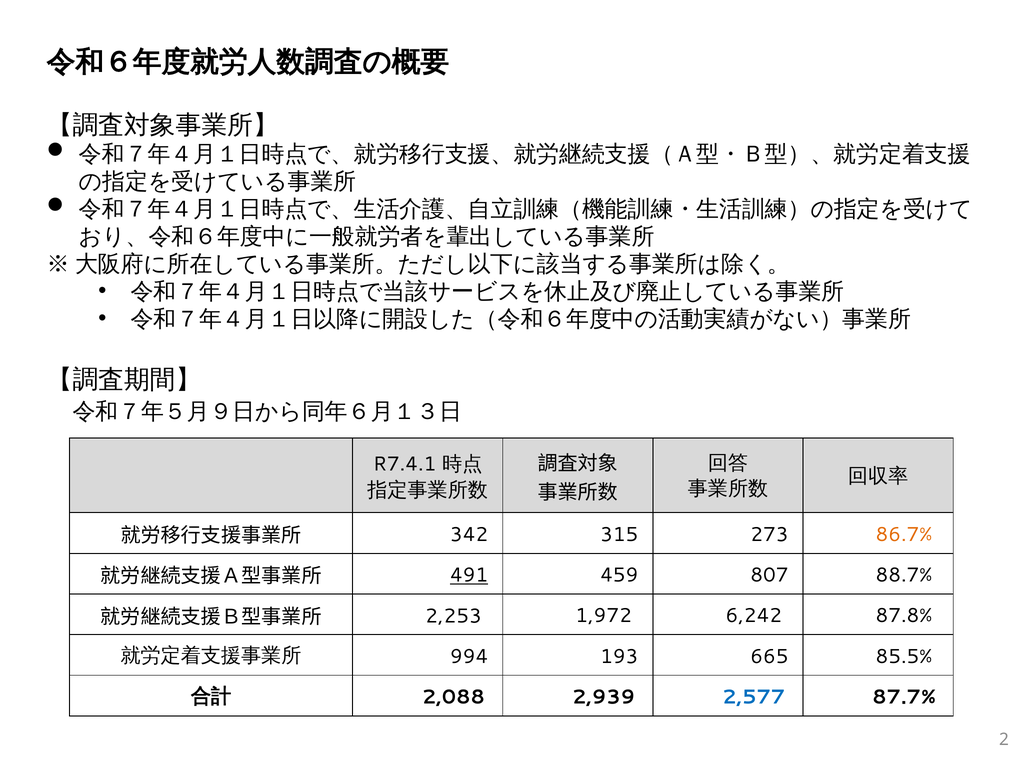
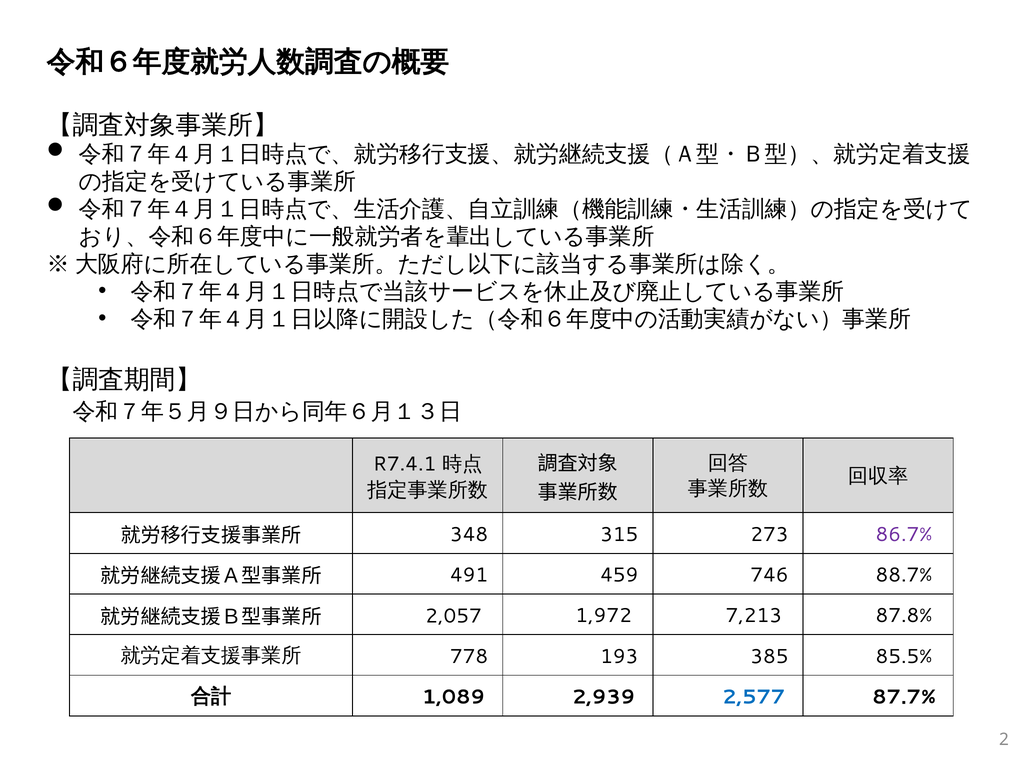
342: 342 -> 348 (469, 535)
86.7% colour: orange -> purple (904, 535)
491 underline: present -> none (469, 575)
807: 807 -> 746 (769, 575)
2,253: 2,253 -> 2,057 (453, 616)
6,242: 6,242 -> 7,213 (754, 616)
994: 994 -> 778 (469, 657)
665: 665 -> 385 (769, 656)
2,088: 2,088 -> 1,089 (453, 697)
